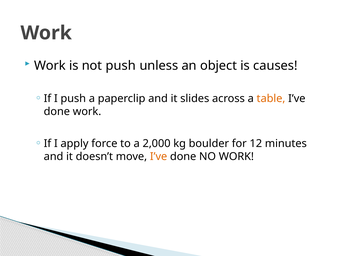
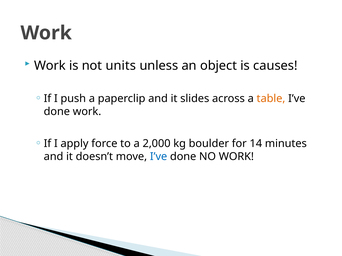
not push: push -> units (121, 66)
12: 12 -> 14 (256, 144)
I’ve colour: orange -> blue (159, 157)
